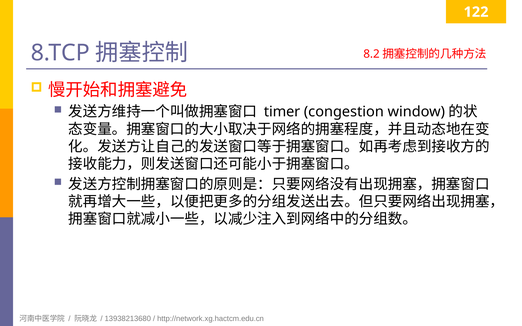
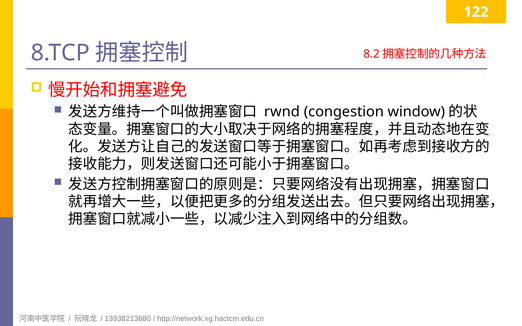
timer: timer -> rwnd (282, 112)
